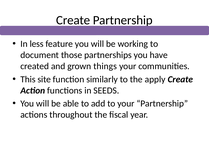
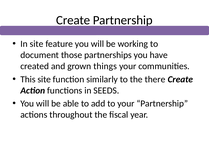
In less: less -> site (37, 44)
apply: apply -> there (155, 79)
